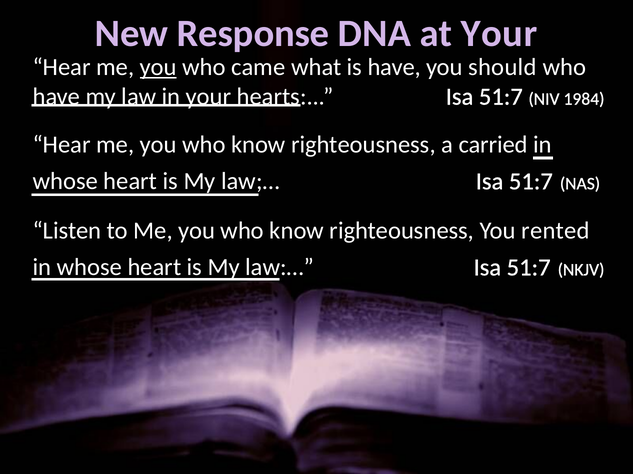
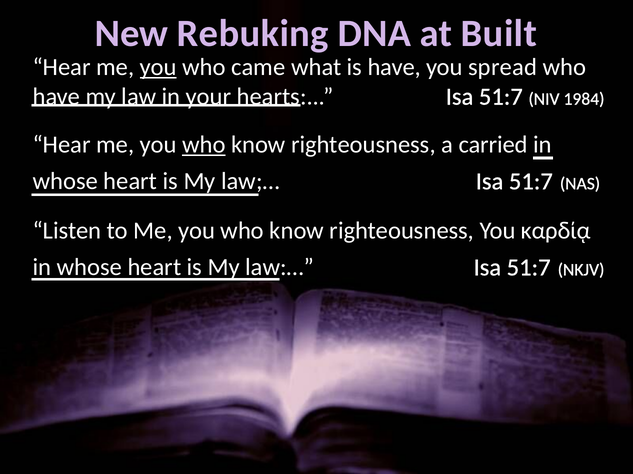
Response: Response -> Rebuking (253, 34)
at Your: Your -> Built (499, 34)
should: should -> spread (503, 67)
who underline: none -> present (204, 145)
rented: rented -> καρδίᾳ (556, 231)
